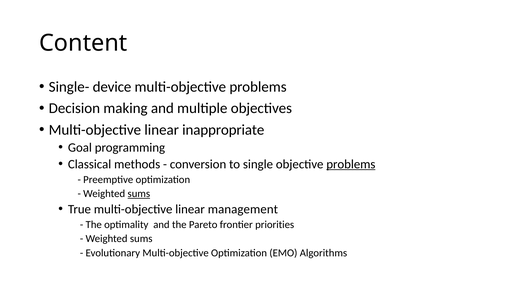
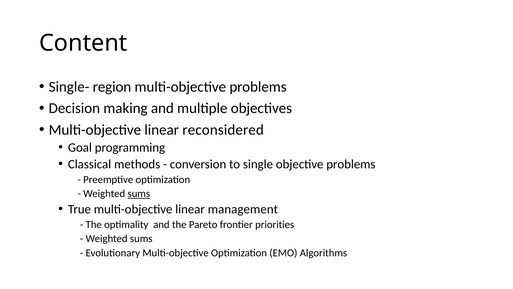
device: device -> region (112, 87)
inappropriate: inappropriate -> reconsidered (223, 130)
problems underline: present -> none (351, 164)
